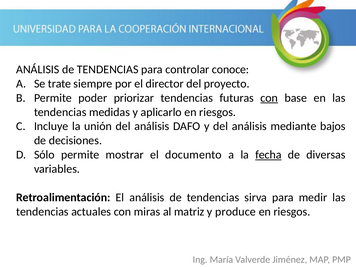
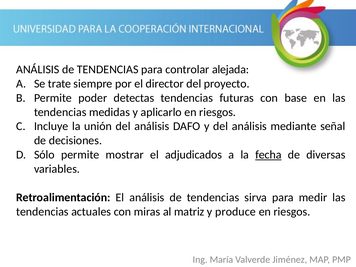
conoce: conoce -> alejada (231, 69)
priorizar: priorizar -> detectas (134, 98)
con underline: present -> none (269, 98)
bajos: bajos -> señal (333, 126)
documento: documento -> adjudicados (194, 155)
